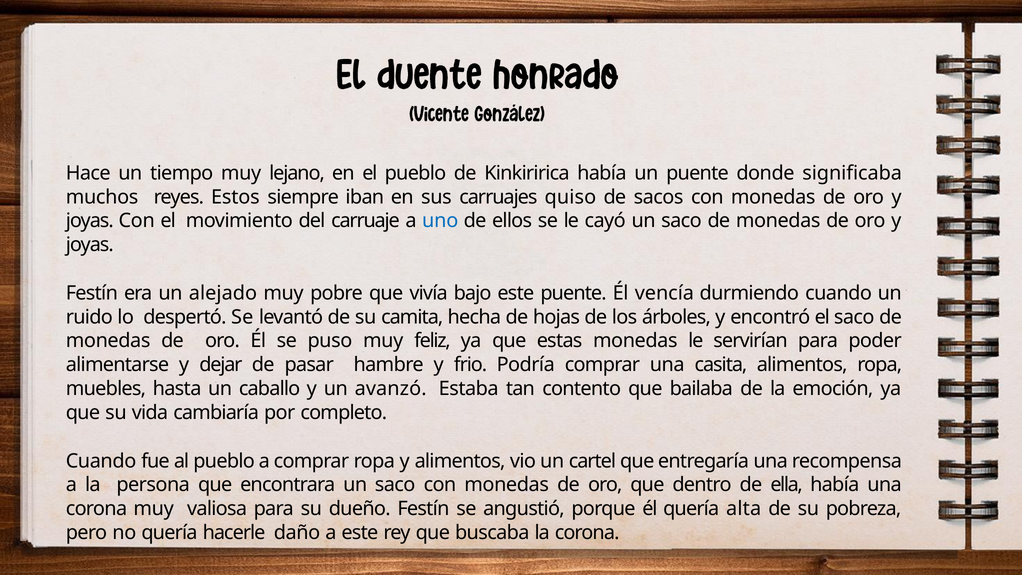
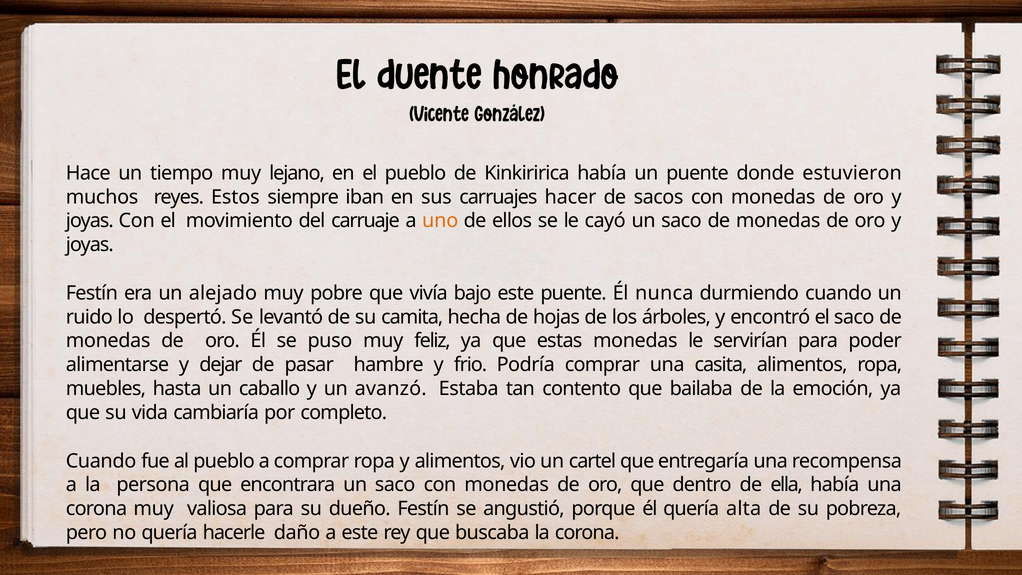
significaba: significaba -> estuvieron (852, 173)
quiso: quiso -> hacer (570, 197)
uno colour: blue -> orange (440, 221)
vencía: vencía -> nunca (664, 293)
